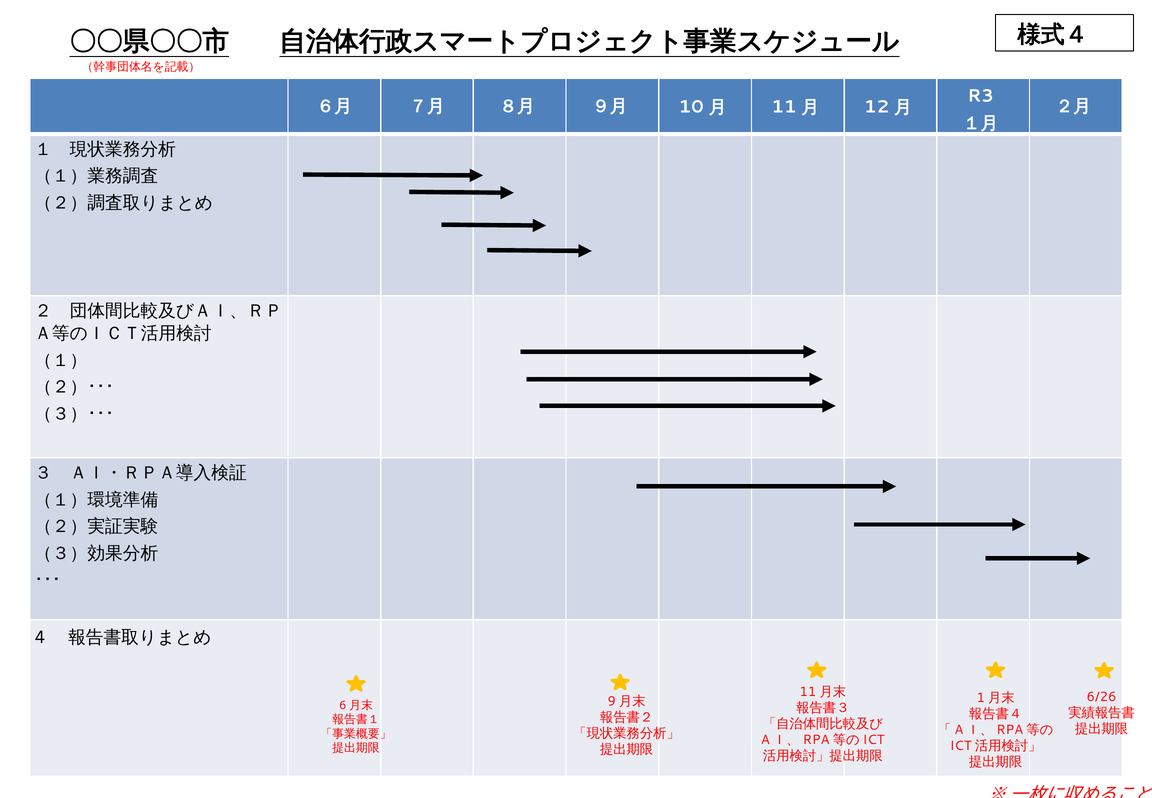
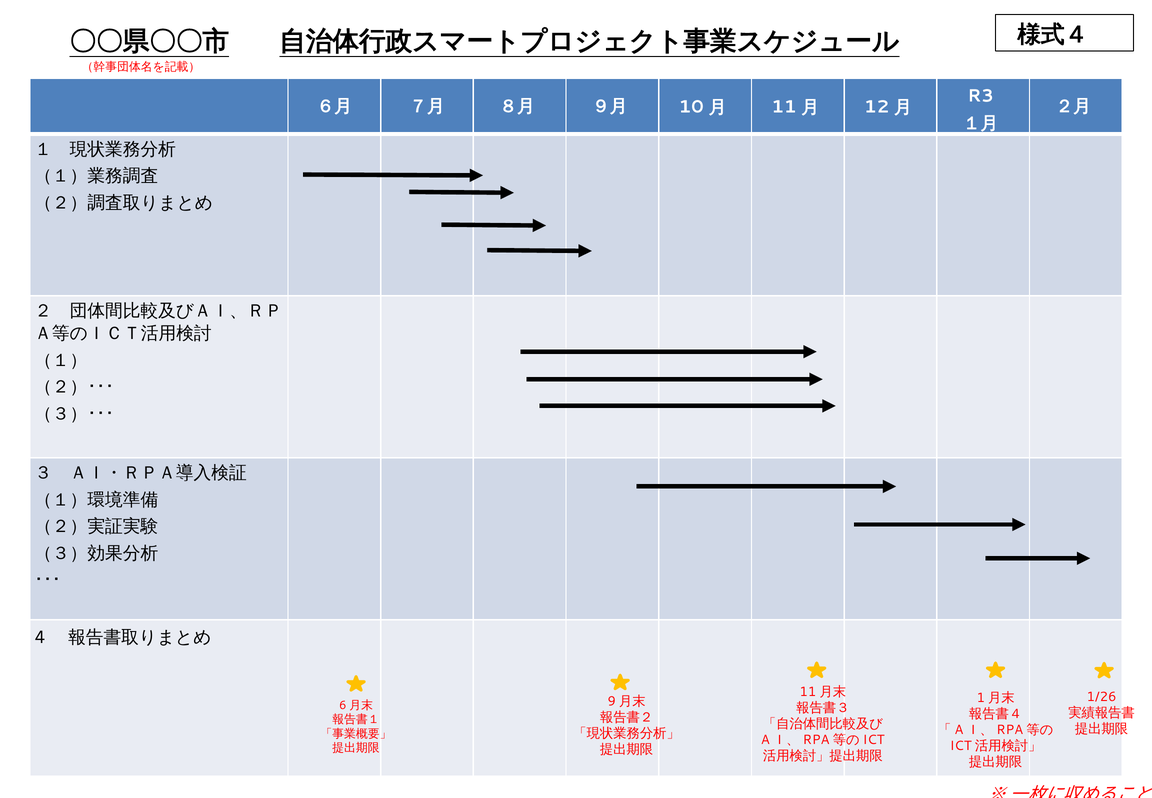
6/26: 6/26 -> 1/26 (1102, 697)
